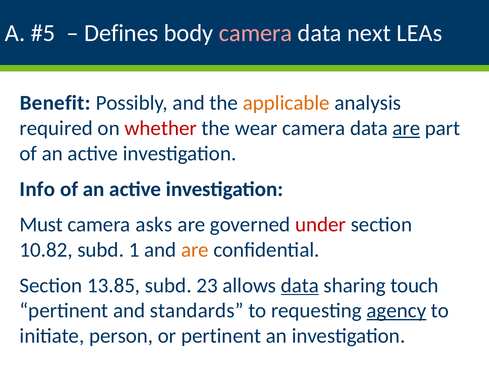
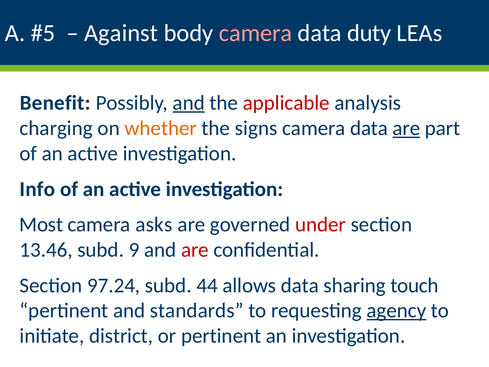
Defines: Defines -> Against (121, 33)
next: next -> duty (369, 33)
and underline: none -> present (189, 103)
applicable colour: orange -> red (286, 103)
required: required -> charging (56, 128)
whether colour: red -> orange (161, 128)
wear: wear -> signs (256, 128)
Must: Must -> Most (41, 224)
10.82: 10.82 -> 13.46 (46, 250)
1: 1 -> 9 (134, 250)
are colour: orange -> red (195, 250)
13.85: 13.85 -> 97.24 (114, 285)
23: 23 -> 44 (207, 285)
data underline: present -> none (300, 285)
person: person -> district (121, 336)
